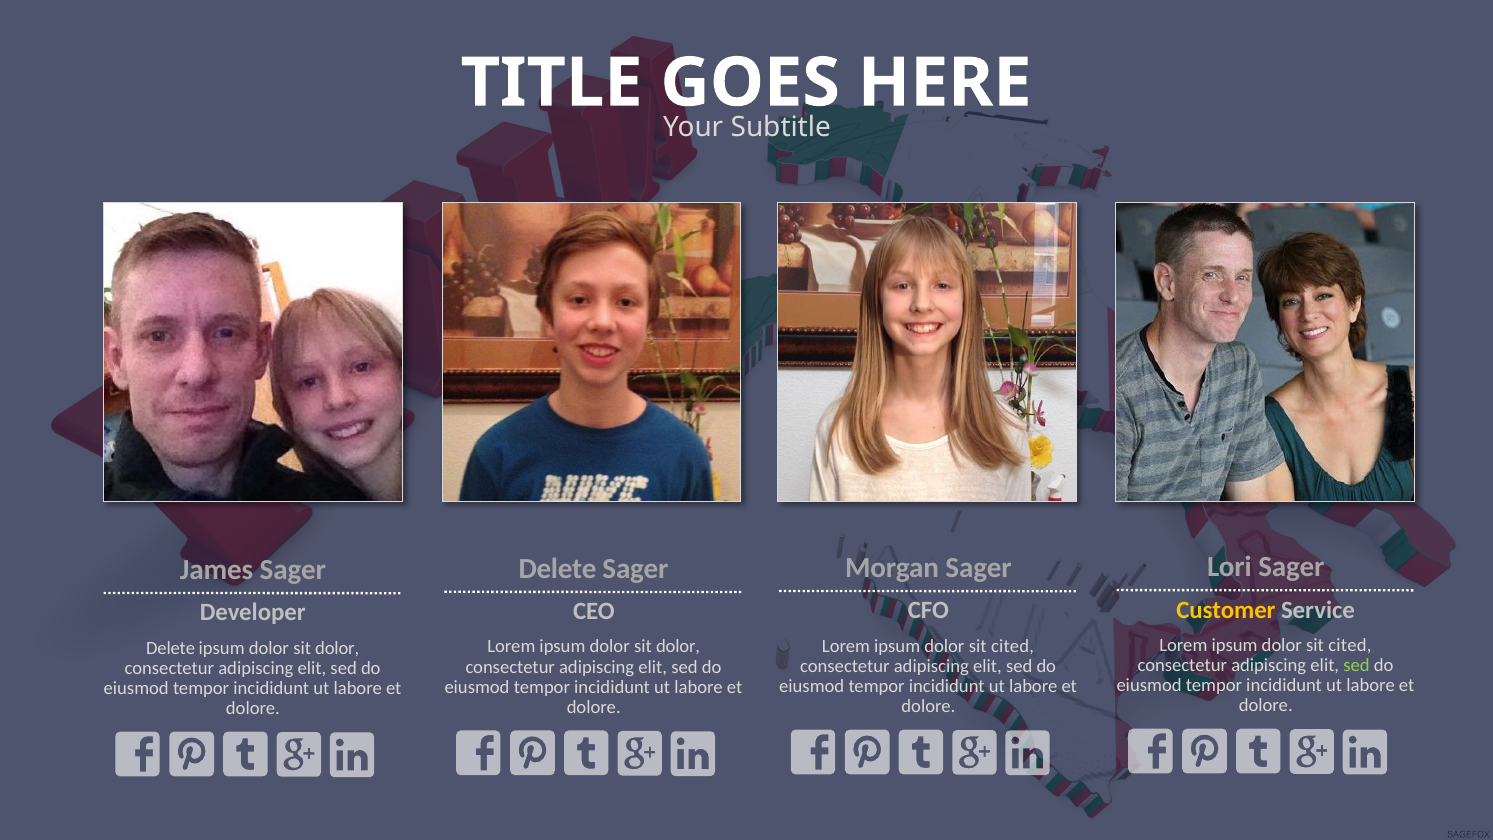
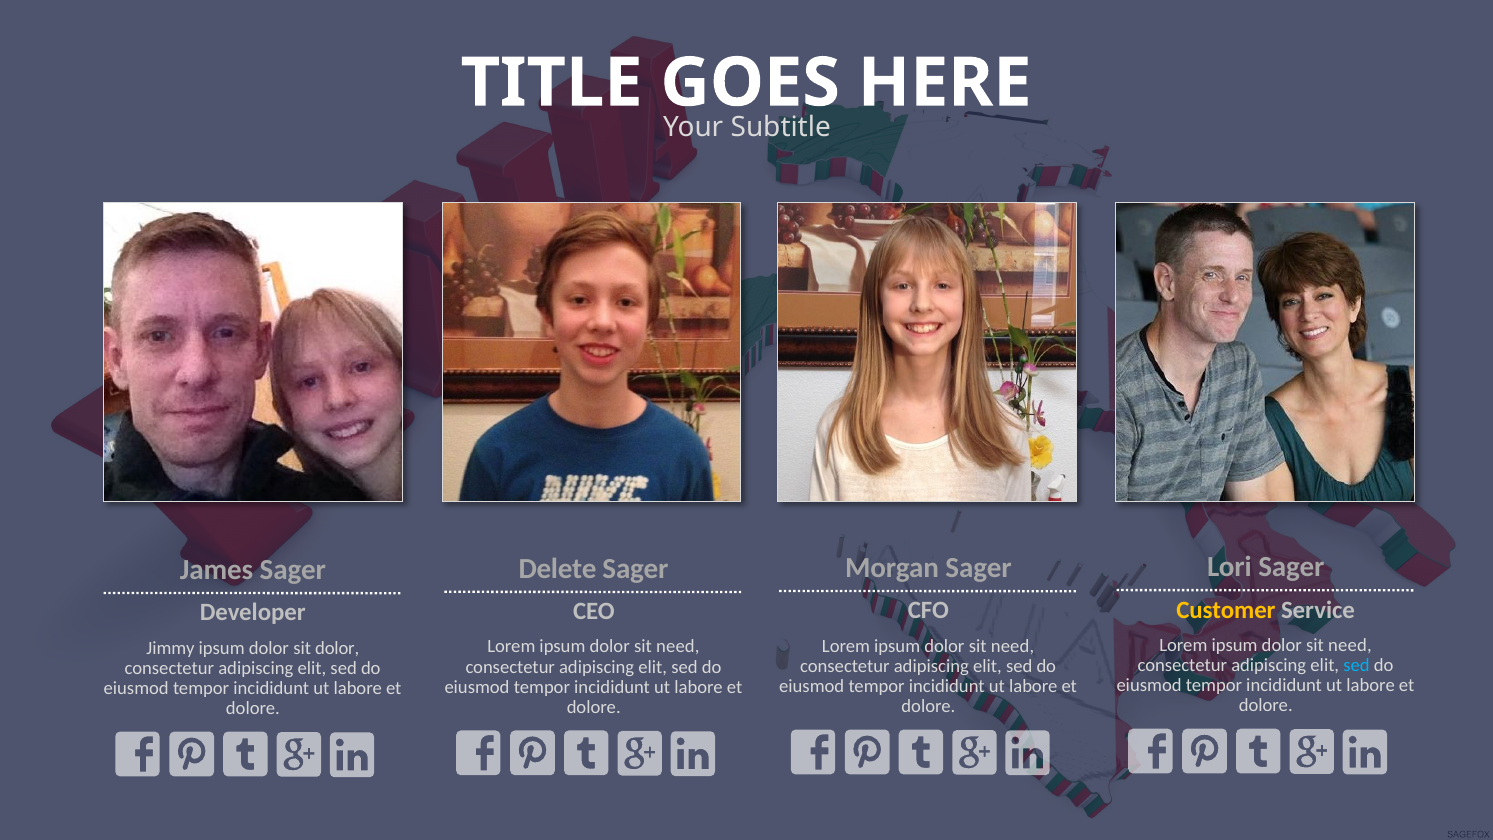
cited: cited -> need (1350, 645)
cited: cited -> need (1013, 646)
dolor: dolor -> need (678, 647)
Delete: Delete -> Jimmy (171, 648)
sed colour: light green -> light blue (1357, 665)
